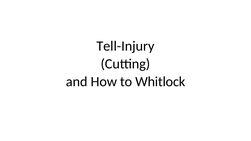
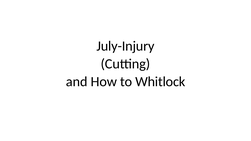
Tell-Injury: Tell-Injury -> July-Injury (125, 46)
